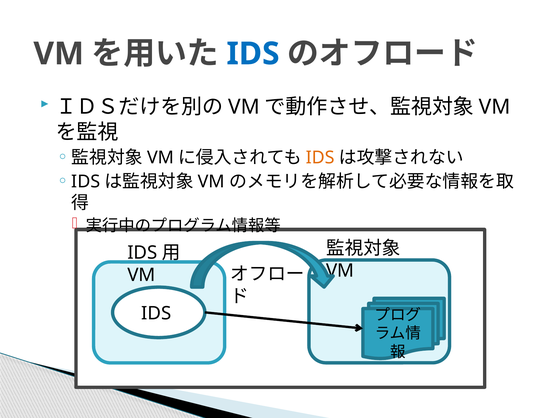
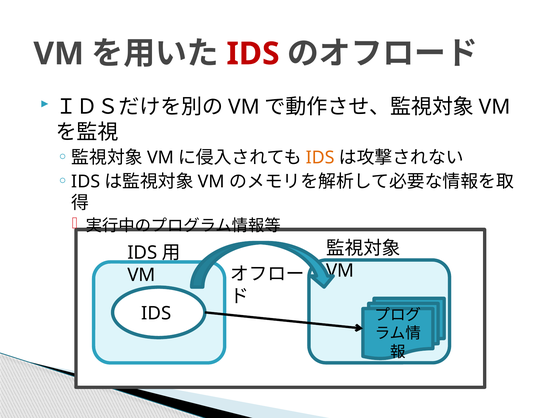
IDS colour: blue -> red (253, 54)
